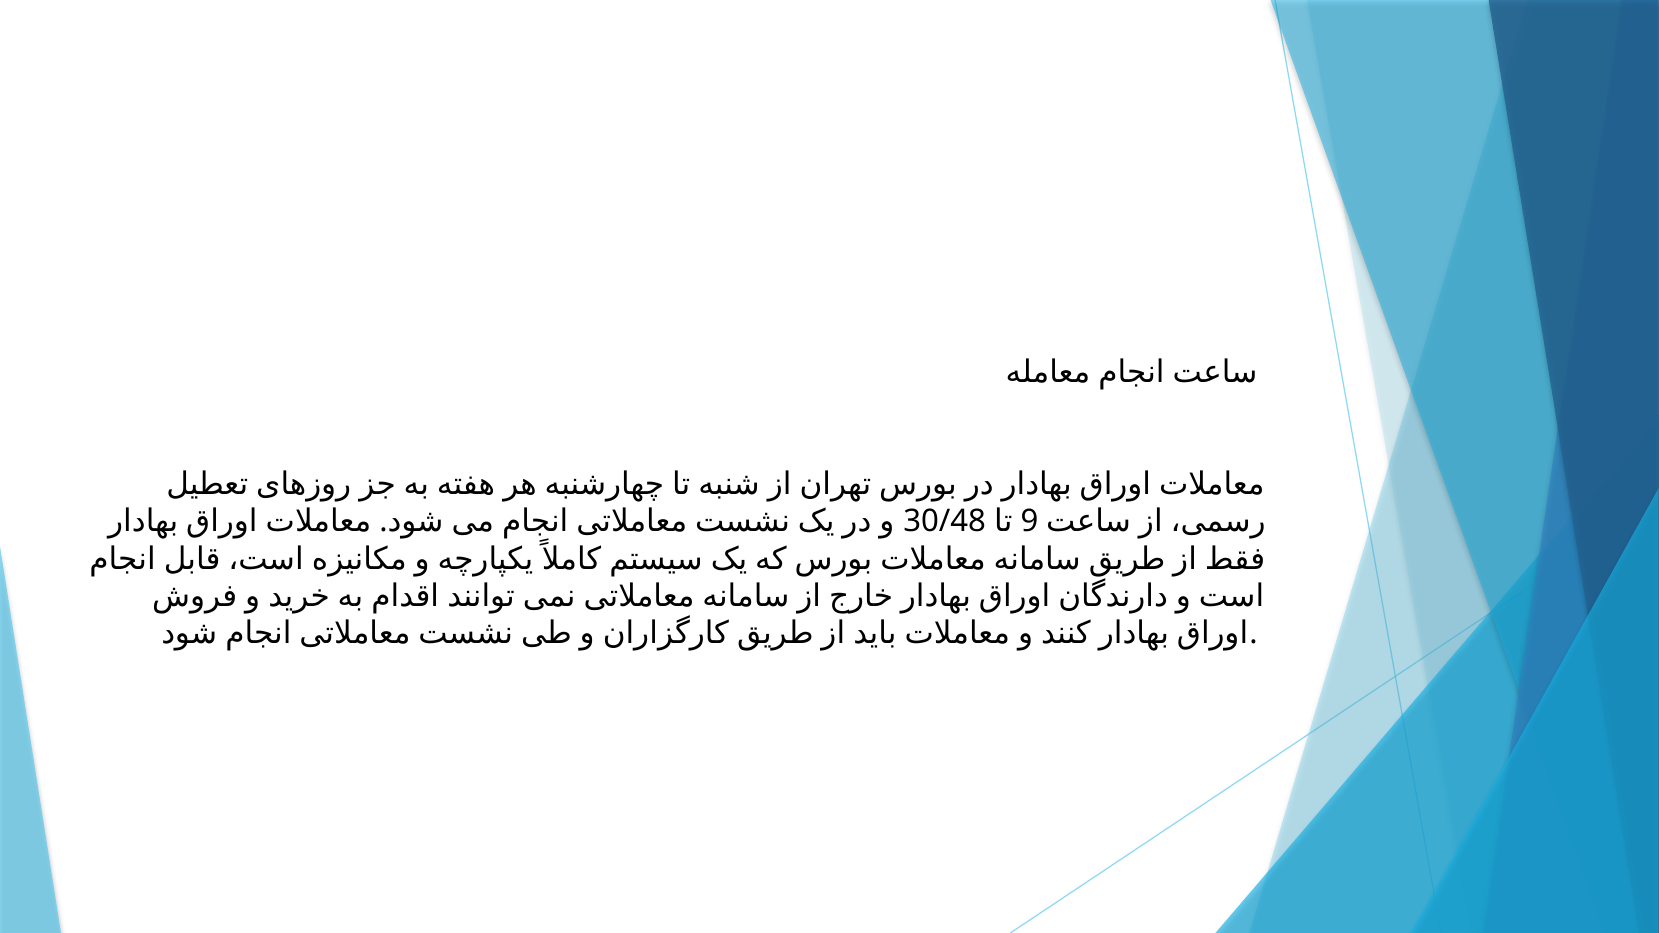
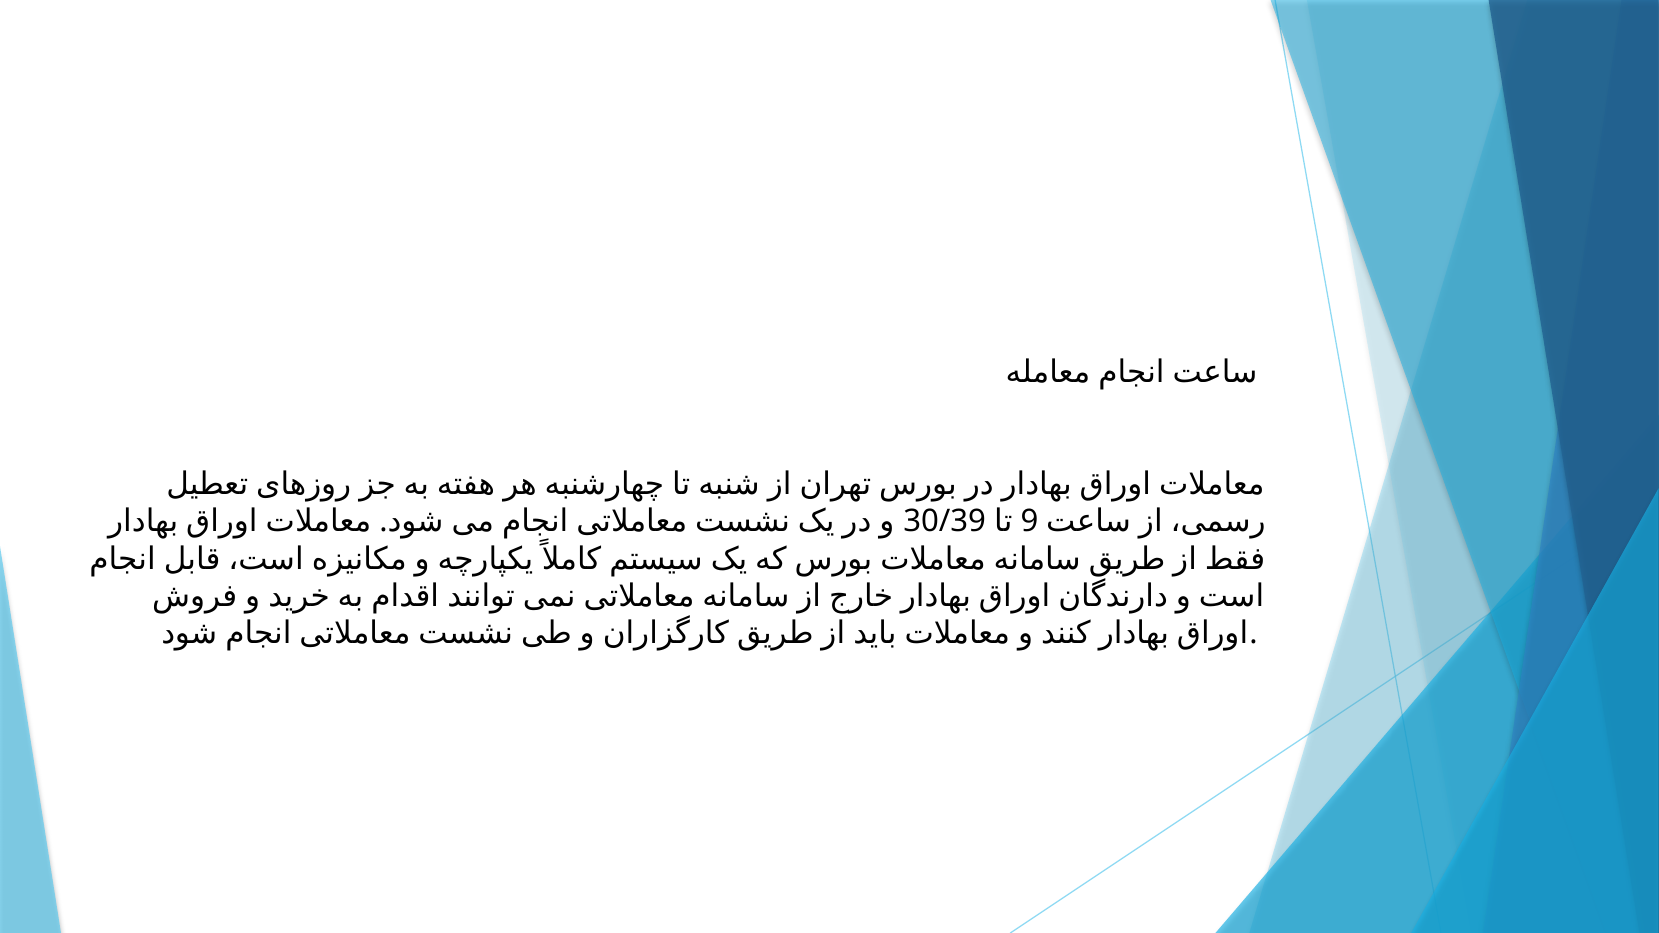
30/48: 30/48 -> 30/39 (945, 522)
